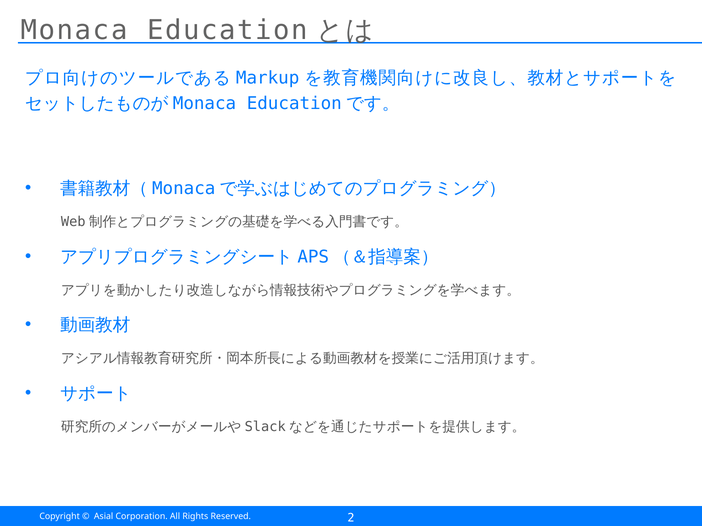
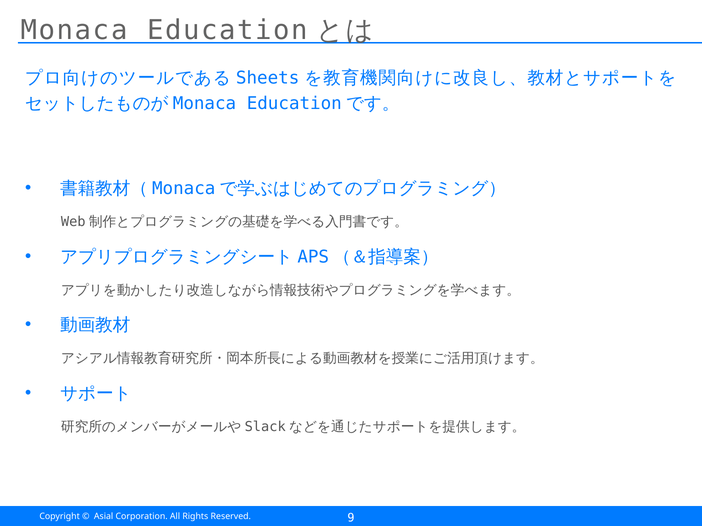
Markup: Markup -> Sheets (268, 78)
2: 2 -> 9 (351, 518)
